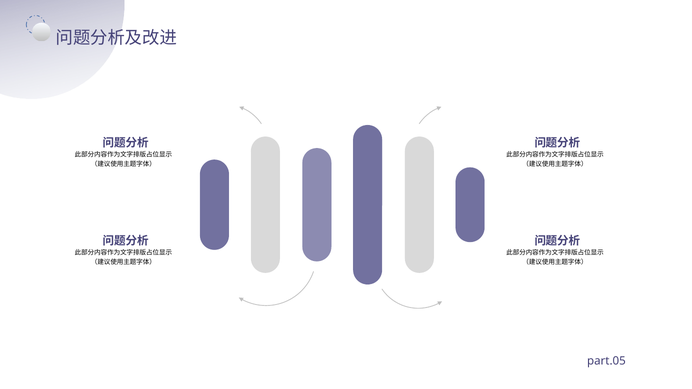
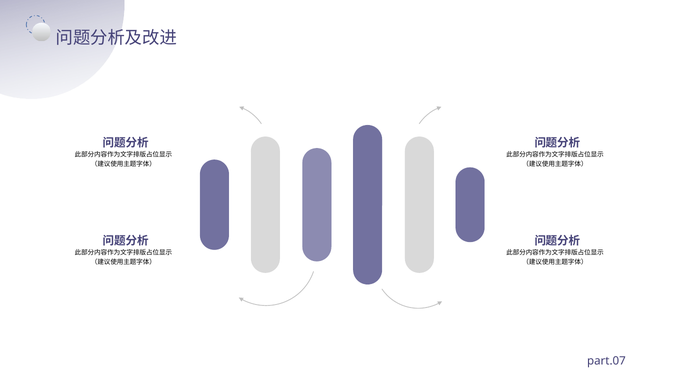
part.05: part.05 -> part.07 (606, 361)
